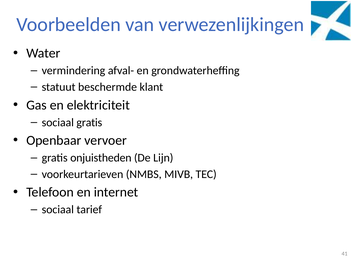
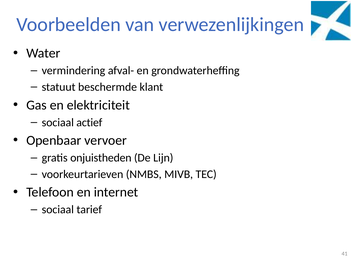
sociaal gratis: gratis -> actief (89, 123)
